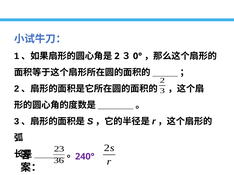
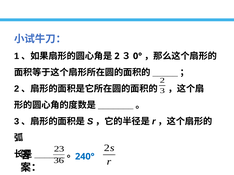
240° colour: purple -> blue (85, 157)
